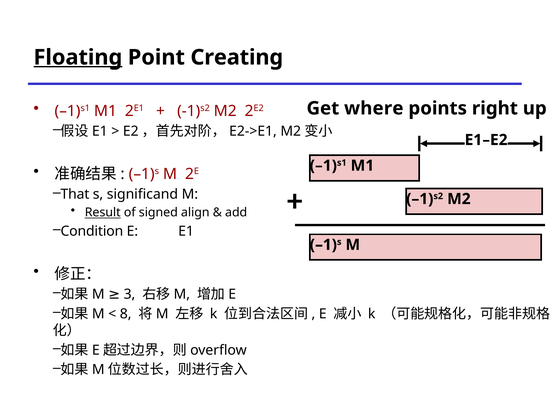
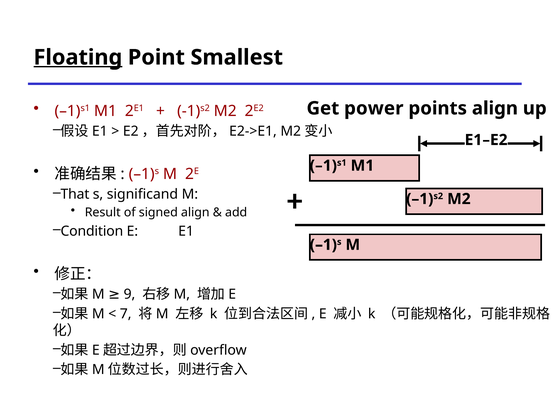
Creating: Creating -> Smallest (237, 57)
where: where -> power (374, 108)
points right: right -> align (495, 108)
Result underline: present -> none (103, 213)
3: 3 -> 9 (129, 294)
8: 8 -> 7 (126, 314)
